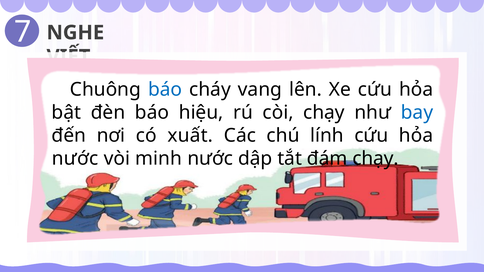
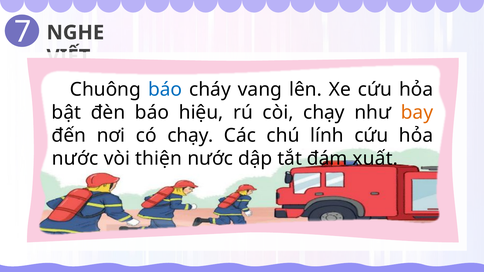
bay colour: blue -> orange (417, 113)
có xuất: xuất -> chạy (190, 136)
minh: minh -> thiện (159, 159)
đám chạy: chạy -> xuất (375, 159)
